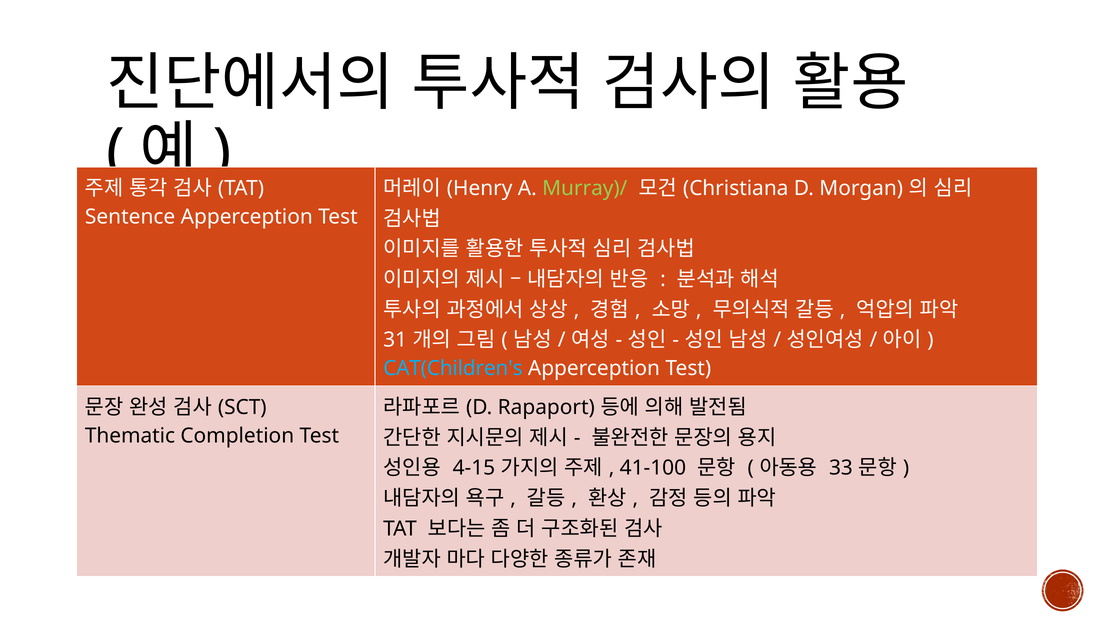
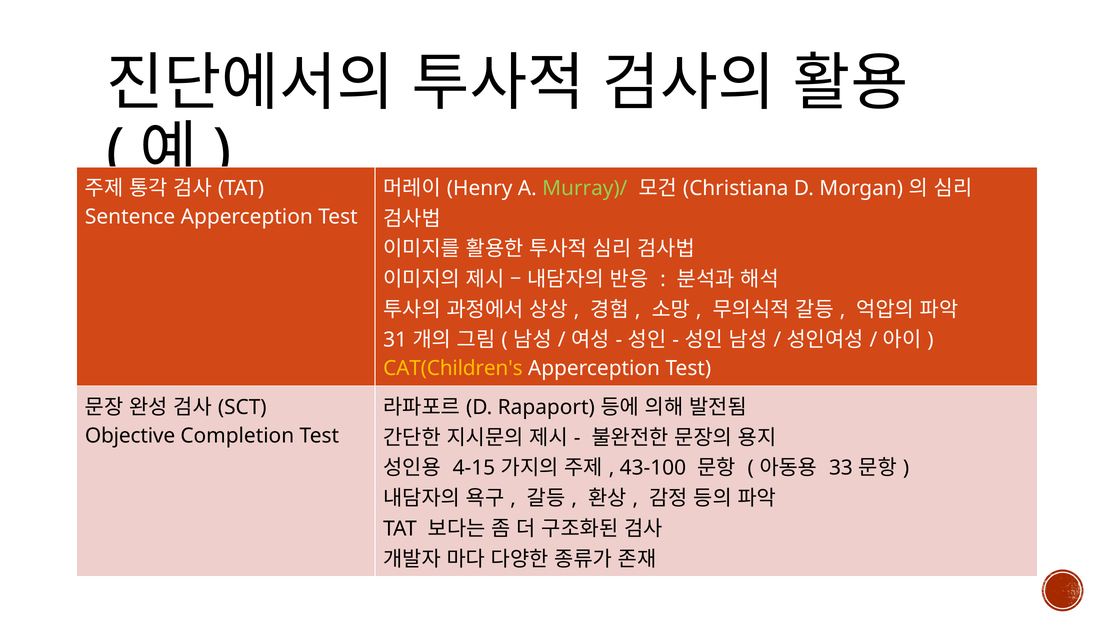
CAT(Children's colour: light blue -> yellow (453, 368)
Thematic: Thematic -> Objective (130, 435)
41-100: 41-100 -> 43-100 (653, 468)
